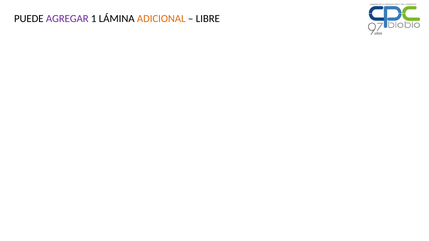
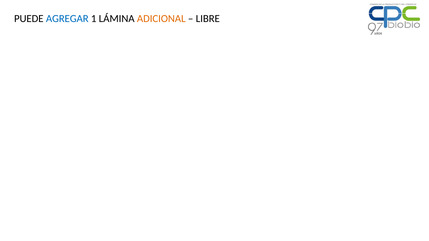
AGREGAR colour: purple -> blue (67, 19)
